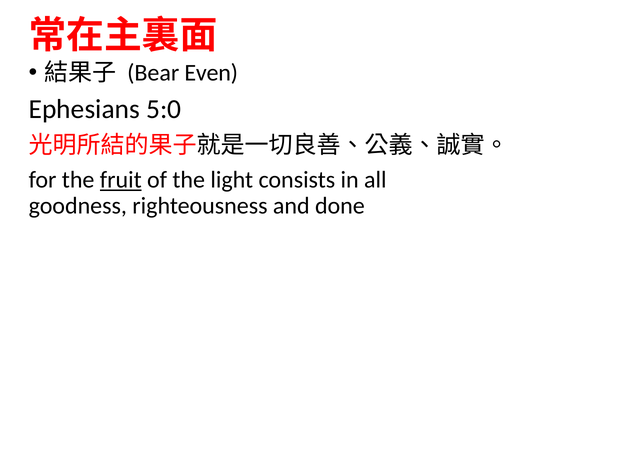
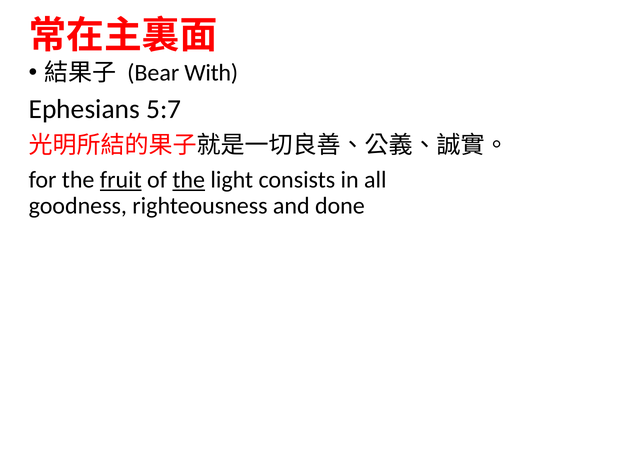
Even: Even -> With (211, 73)
5:0: 5:0 -> 5:7 (164, 109)
the underline: none -> present (189, 180)
